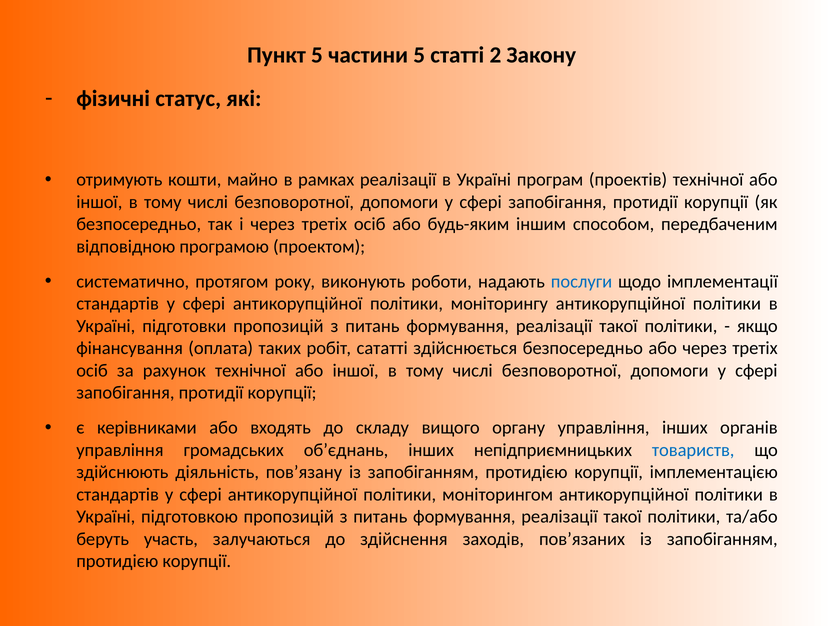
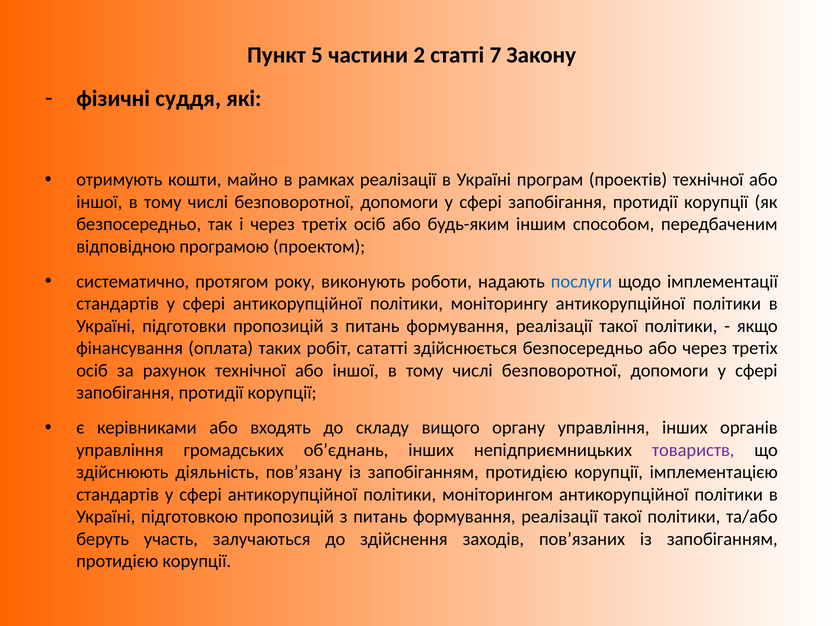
частини 5: 5 -> 2 (419, 55)
2: 2 -> 7 (495, 55)
статус: статус -> суддя (188, 99)
товариств colour: blue -> purple (693, 450)
